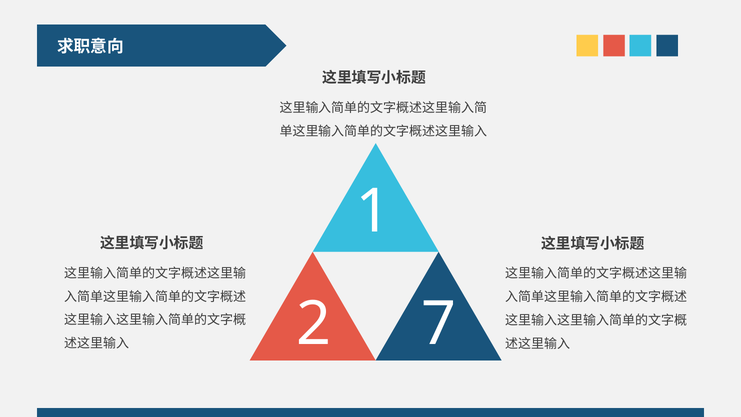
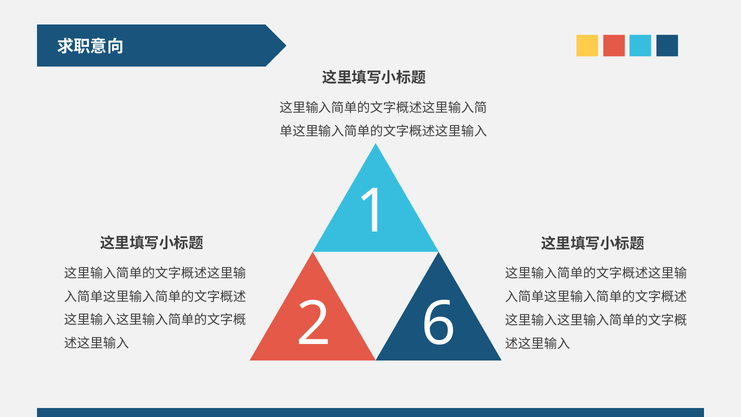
7: 7 -> 6 (439, 324)
